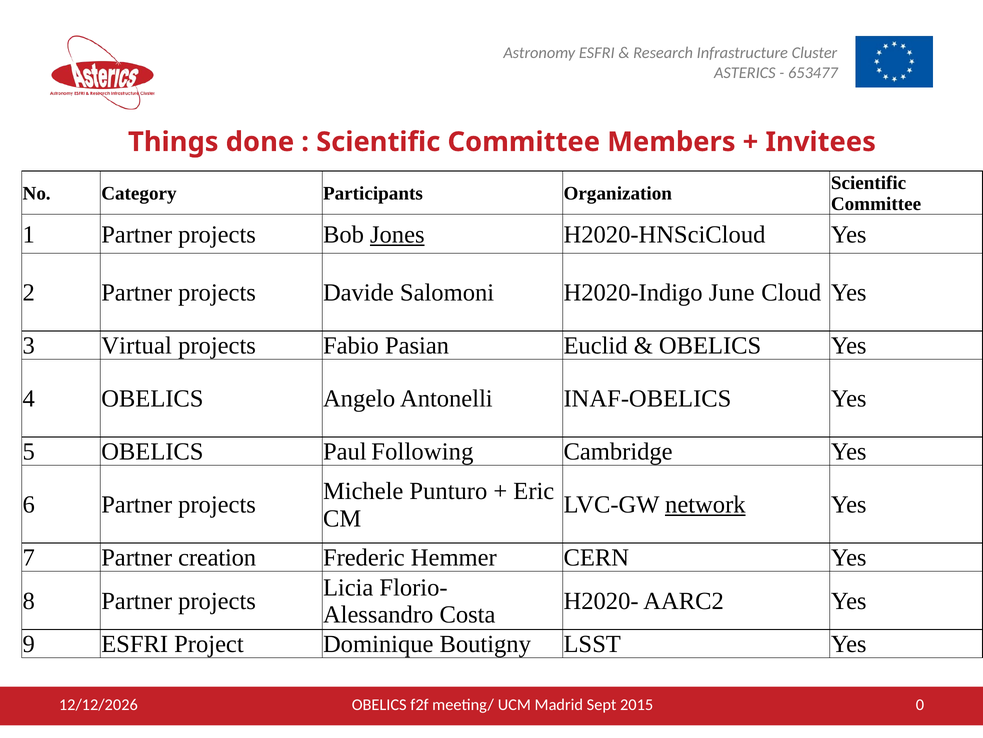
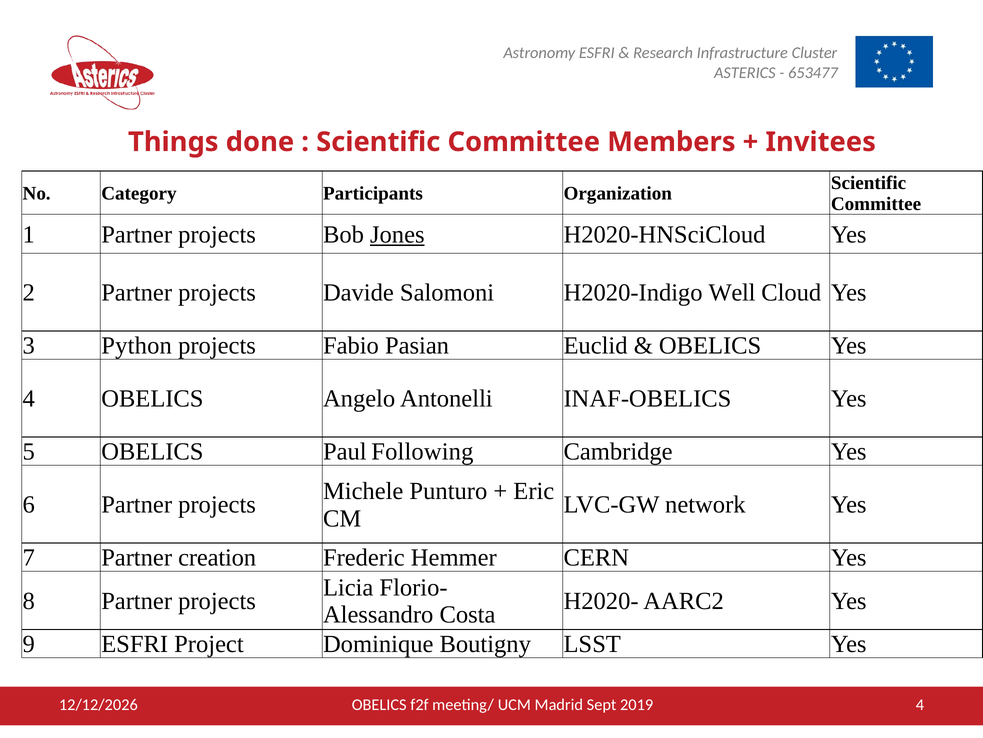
June: June -> Well (732, 292)
Virtual: Virtual -> Python (137, 345)
network underline: present -> none (705, 504)
0: 0 -> 4 (920, 704)
2015: 2015 -> 2019 (637, 704)
